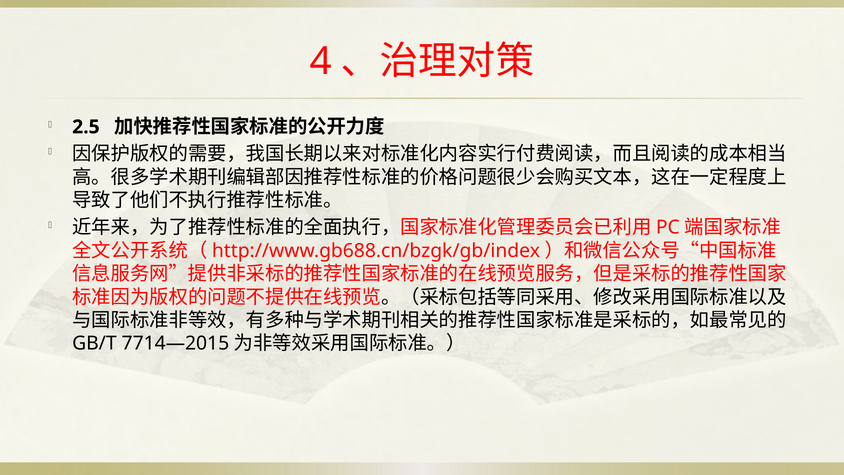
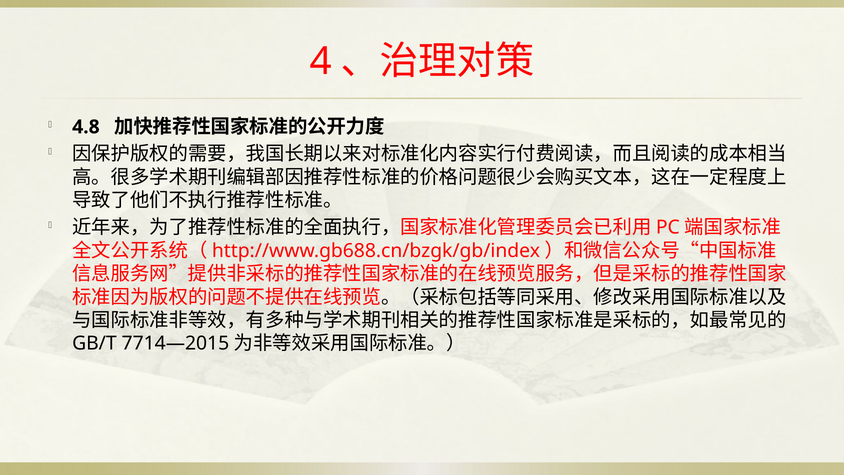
2.5: 2.5 -> 4.8 (86, 127)
